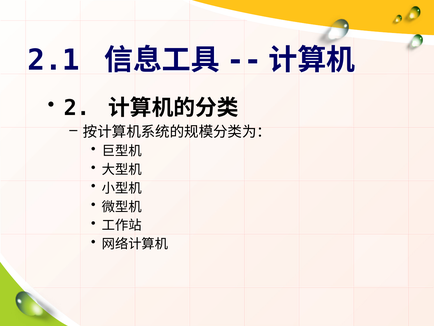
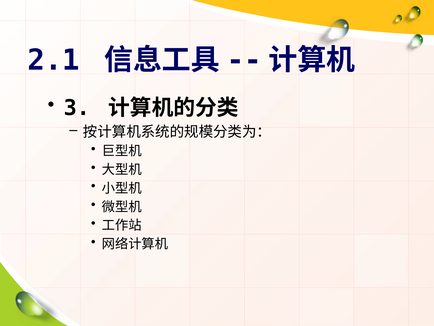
2: 2 -> 3 (77, 108)
